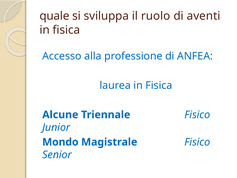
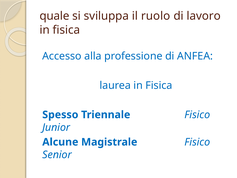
aventi: aventi -> lavoro (204, 16)
Alcune: Alcune -> Spesso (60, 115)
Mondo: Mondo -> Alcune (60, 142)
